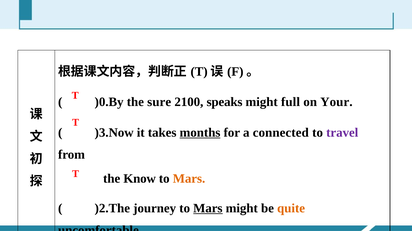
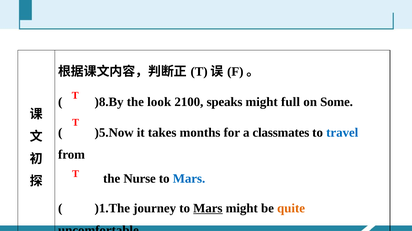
)0.By: )0.By -> )8.By (109, 102)
sure: sure -> look (159, 102)
Your: Your -> Some (337, 102)
)3.Now: )3.Now -> )5.Now (114, 133)
months underline: present -> none (200, 133)
connected: connected -> classmates (281, 133)
travel colour: purple -> blue (342, 133)
Know: Know -> Nurse (140, 179)
Mars colour: orange -> blue (189, 179)
)2.The: )2.The -> )1.The (112, 209)
